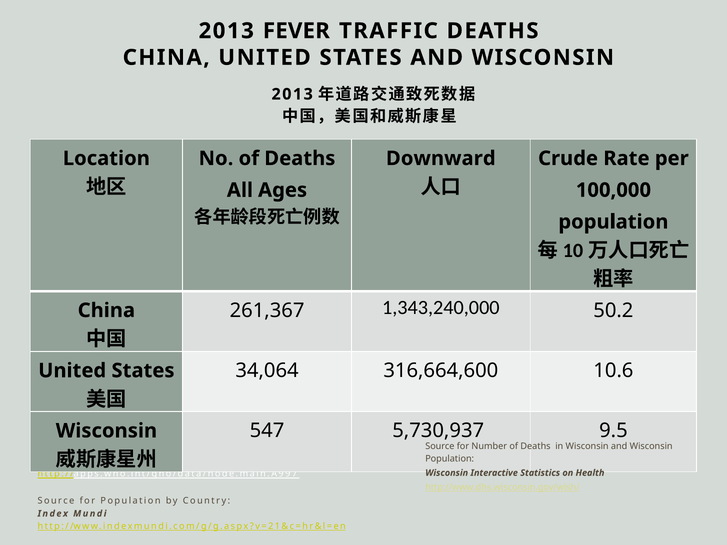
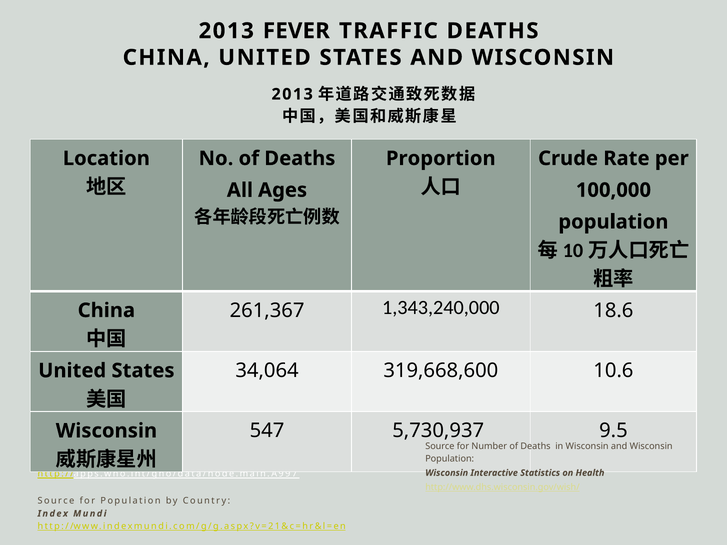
Downward: Downward -> Proportion (441, 158)
50.2: 50.2 -> 18.6 (613, 311)
316,664,600: 316,664,600 -> 319,668,600 (441, 371)
